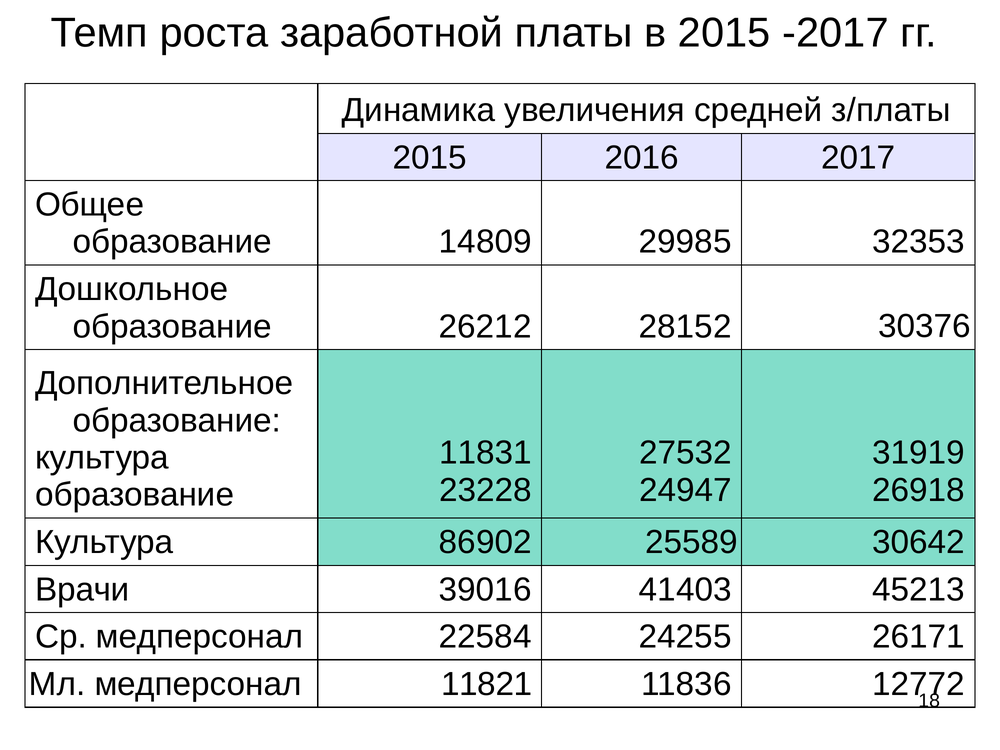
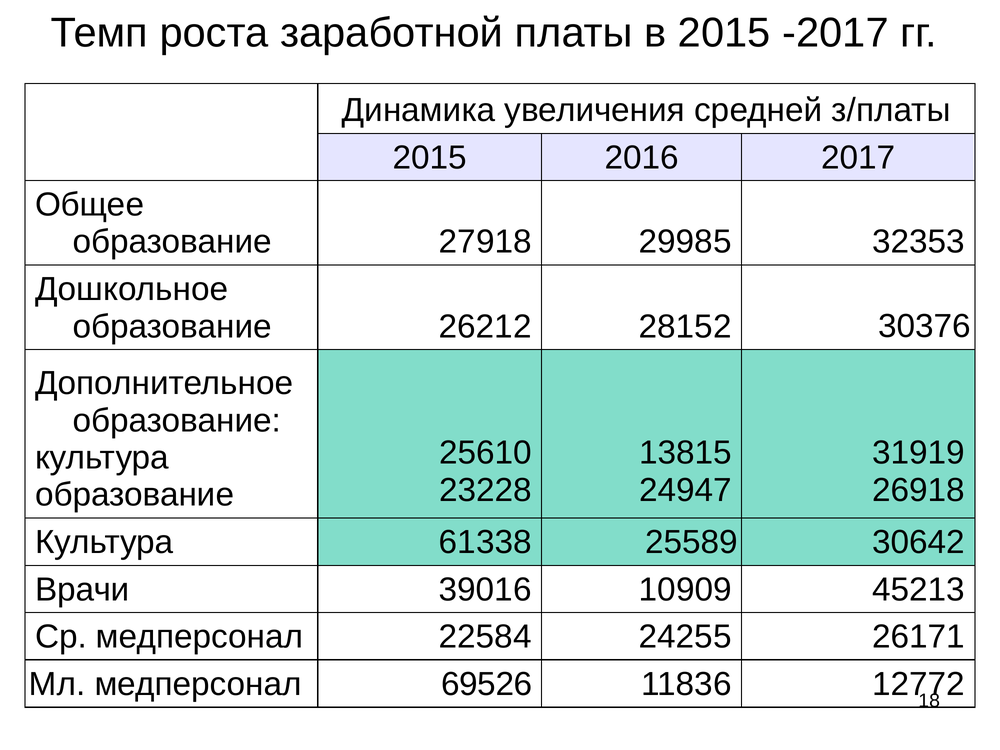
14809: 14809 -> 27918 (485, 242)
11831: 11831 -> 25610 (485, 453)
27532: 27532 -> 13815 (685, 453)
86902: 86902 -> 61338 (485, 542)
41403: 41403 -> 10909 (685, 590)
11821: 11821 -> 69526 (487, 684)
